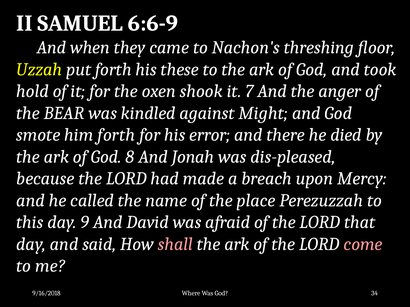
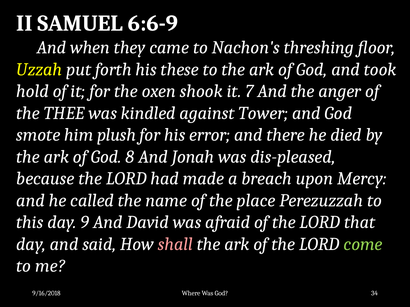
BEAR: BEAR -> THEE (64, 113)
Might: Might -> Tower (263, 113)
him forth: forth -> plush (117, 135)
come colour: pink -> light green (363, 245)
